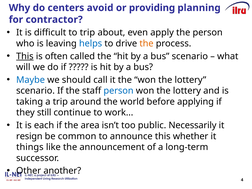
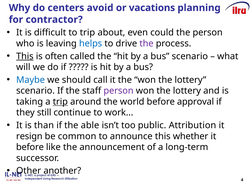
providing: providing -> vacations (152, 8)
apply: apply -> could (162, 33)
the colour: orange -> purple (146, 43)
person colour: blue -> purple (119, 91)
trip underline: none -> present (60, 102)
applying: applying -> approval (196, 102)
each: each -> than (44, 125)
area: area -> able (90, 125)
Necessarily: Necessarily -> Attribution (192, 125)
things: things -> before (30, 147)
